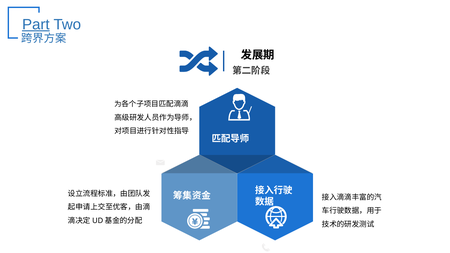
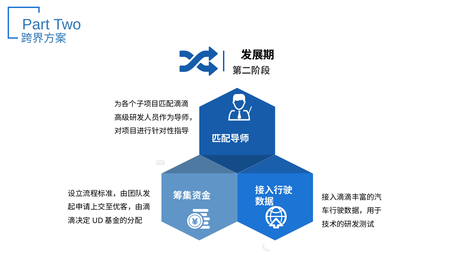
Part underline: present -> none (36, 24)
